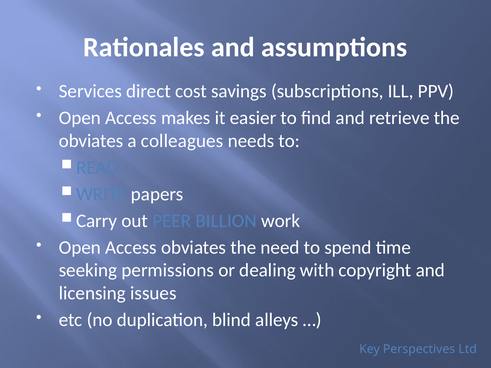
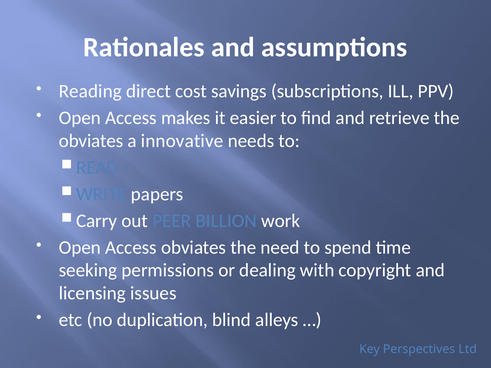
Services: Services -> Reading (90, 91)
colleagues: colleagues -> innovative (182, 141)
